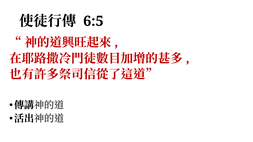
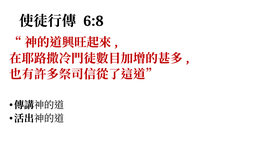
6:5: 6:5 -> 6:8 (93, 21)
